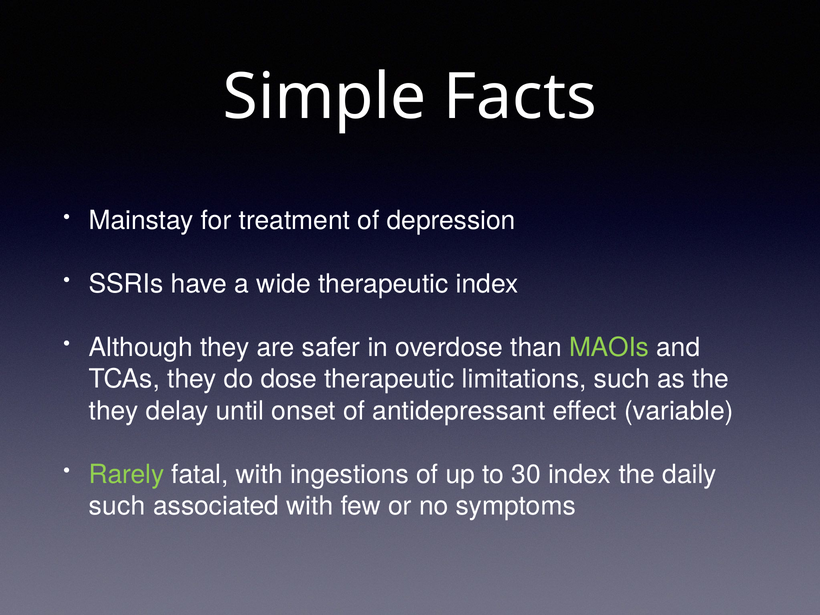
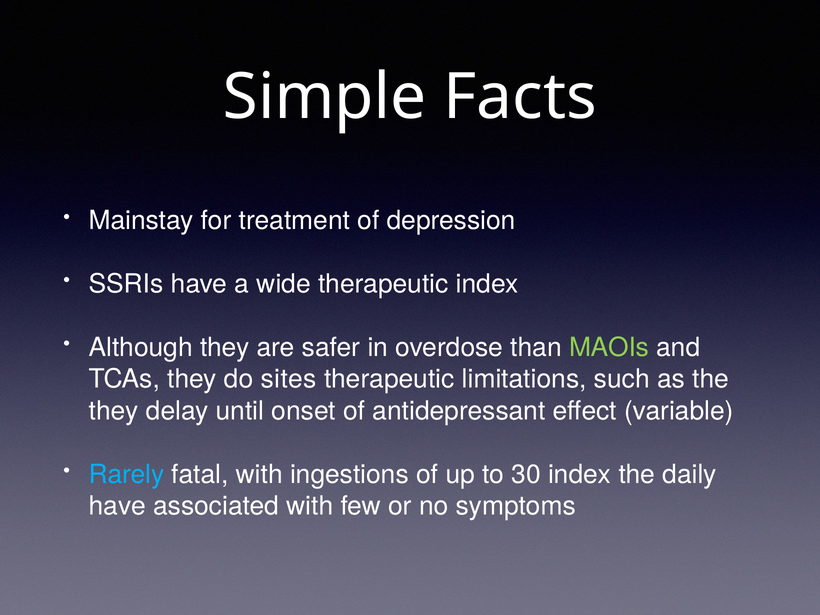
dose: dose -> sites (289, 379)
Rarely colour: light green -> light blue (126, 474)
such: such -> have (117, 506)
